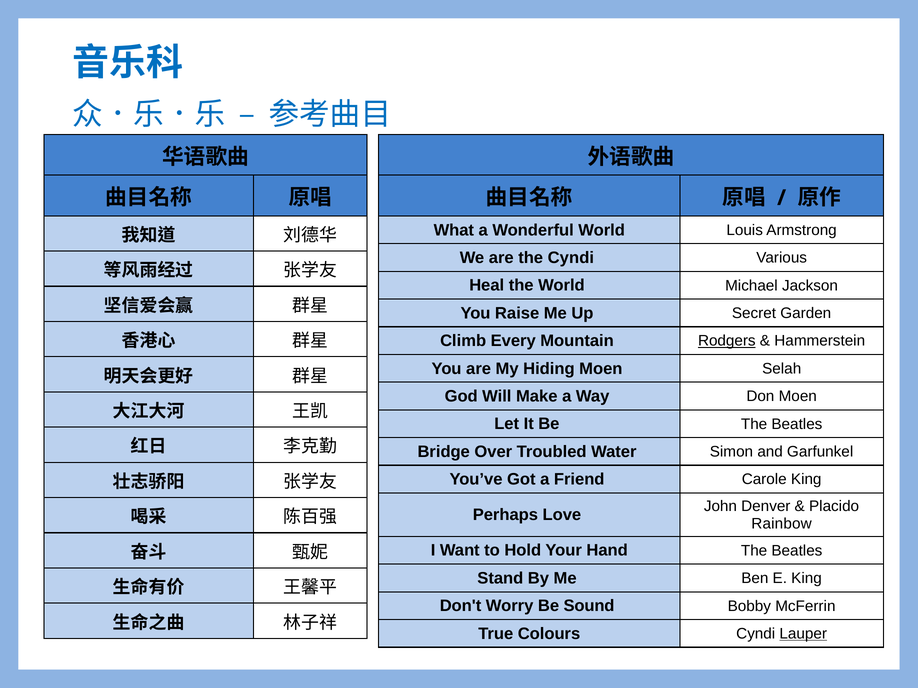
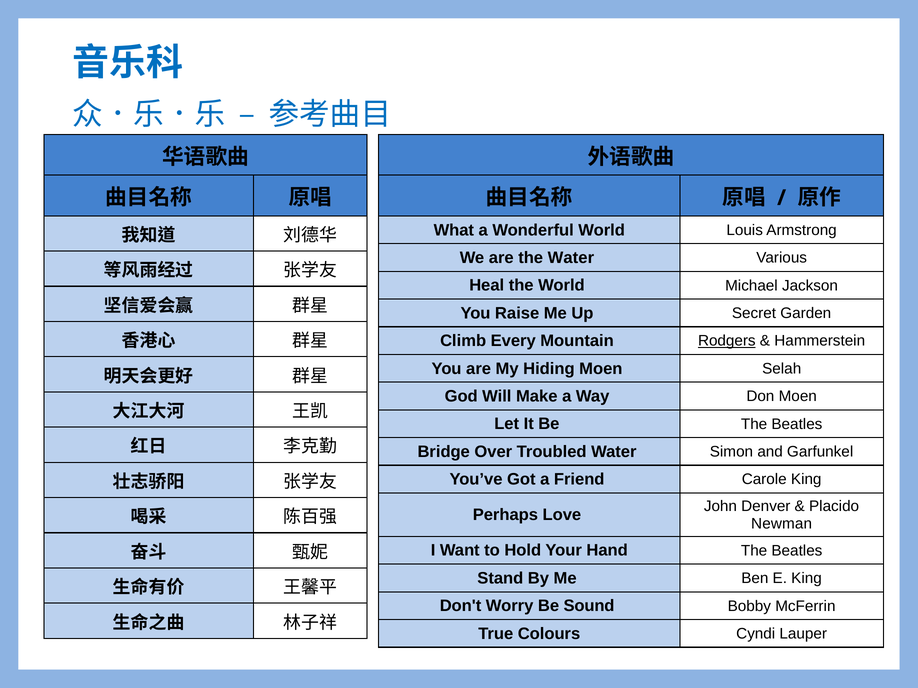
the Cyndi: Cyndi -> Water (571, 258)
Rainbow: Rainbow -> Newman (782, 524)
Lauper underline: present -> none (803, 634)
